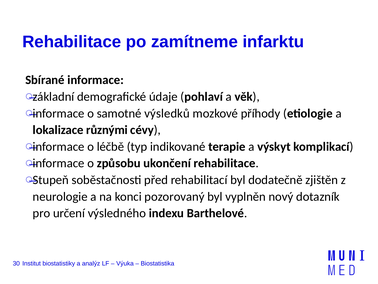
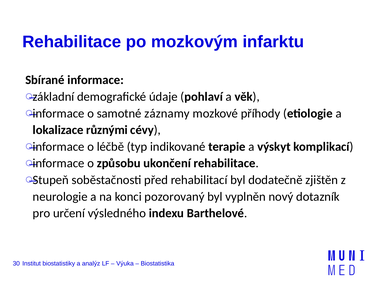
zamítneme: zamítneme -> mozkovým (194, 42)
výsledků: výsledků -> záznamy (167, 113)
